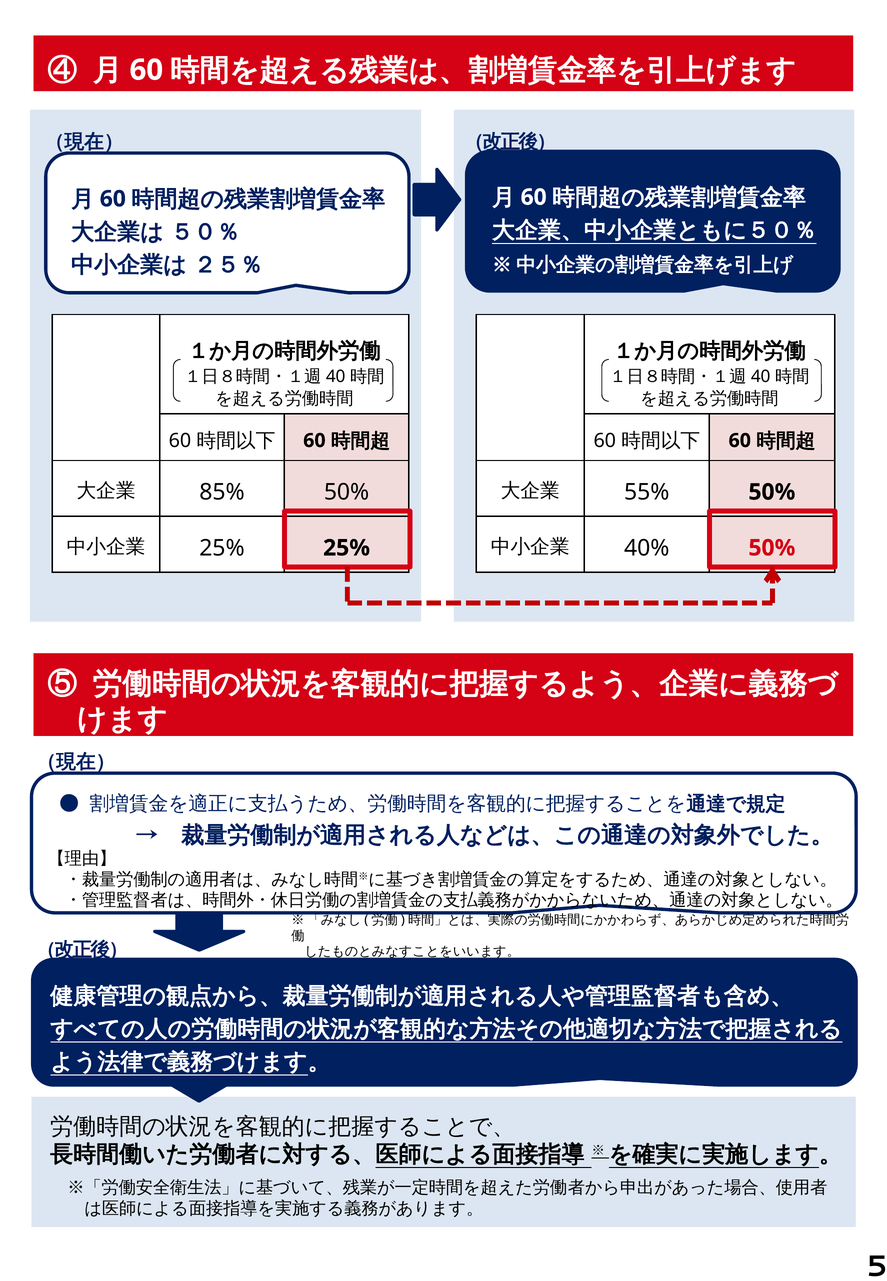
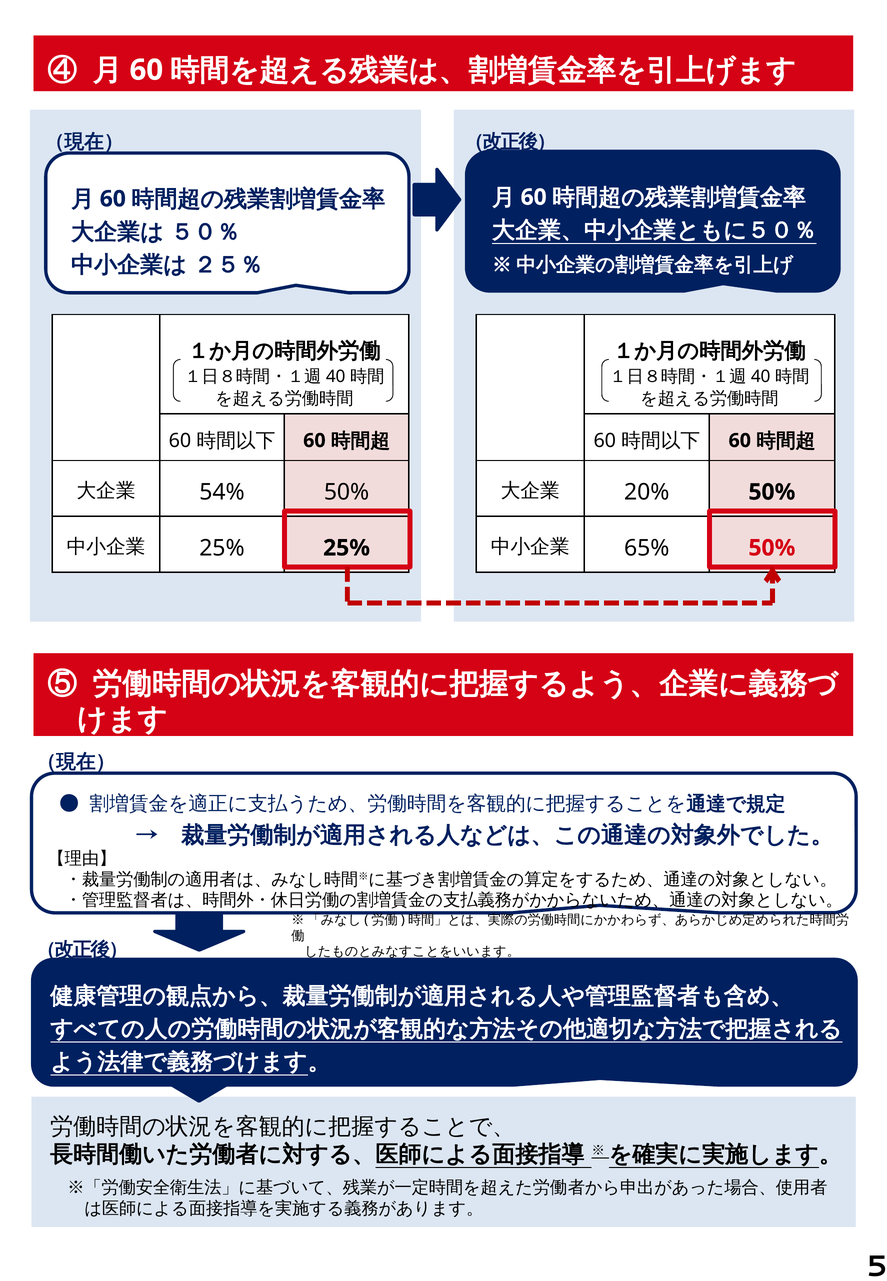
85%: 85% -> 54% (222, 492)
55%: 55% -> 20% (647, 492)
40%: 40% -> 65% (647, 548)
